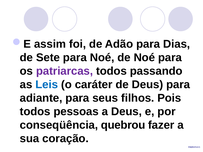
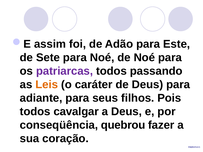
Dias: Dias -> Este (177, 44)
Leis colour: blue -> orange (47, 85)
pessoas: pessoas -> cavalgar (76, 112)
